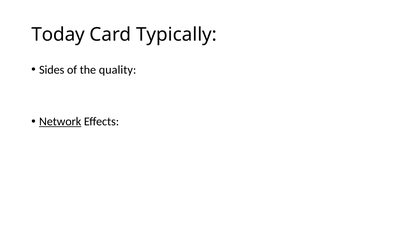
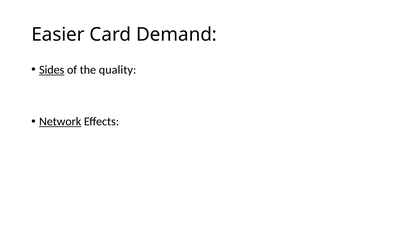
Today: Today -> Easier (58, 35)
Typically: Typically -> Demand (177, 35)
Sides underline: none -> present (52, 70)
